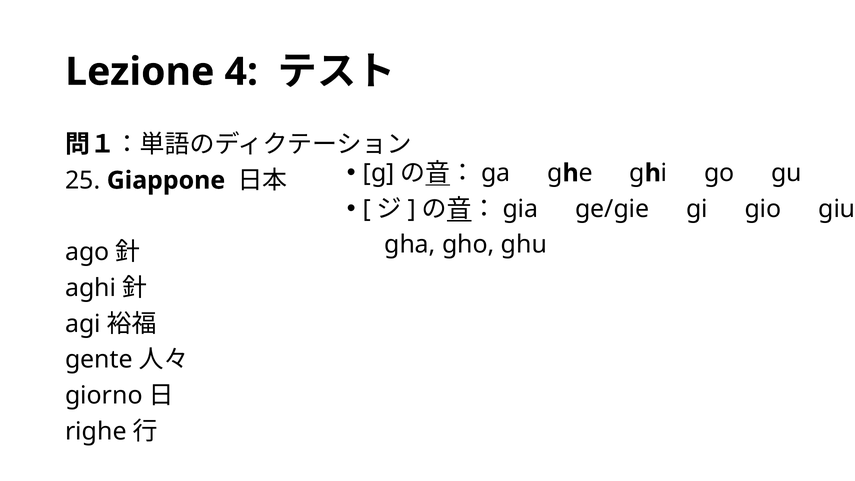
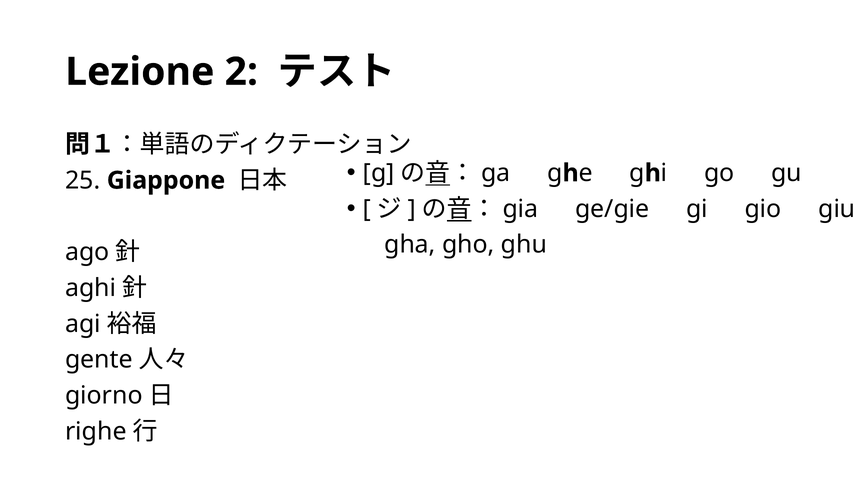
4: 4 -> 2 (241, 72)
